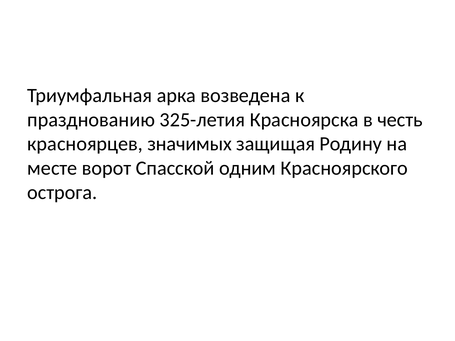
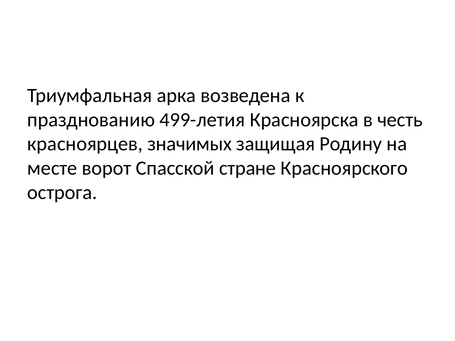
325-летия: 325-летия -> 499-летия (202, 120)
одним: одним -> стране (248, 168)
